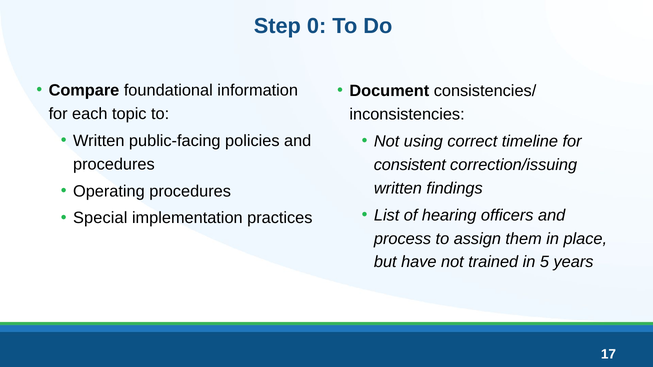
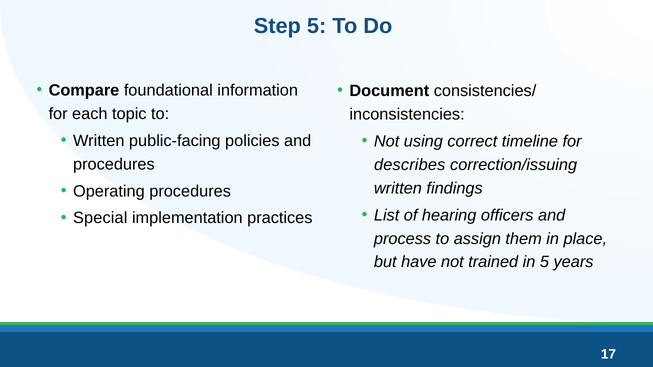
Step 0: 0 -> 5 (317, 26)
consistent: consistent -> describes (410, 165)
